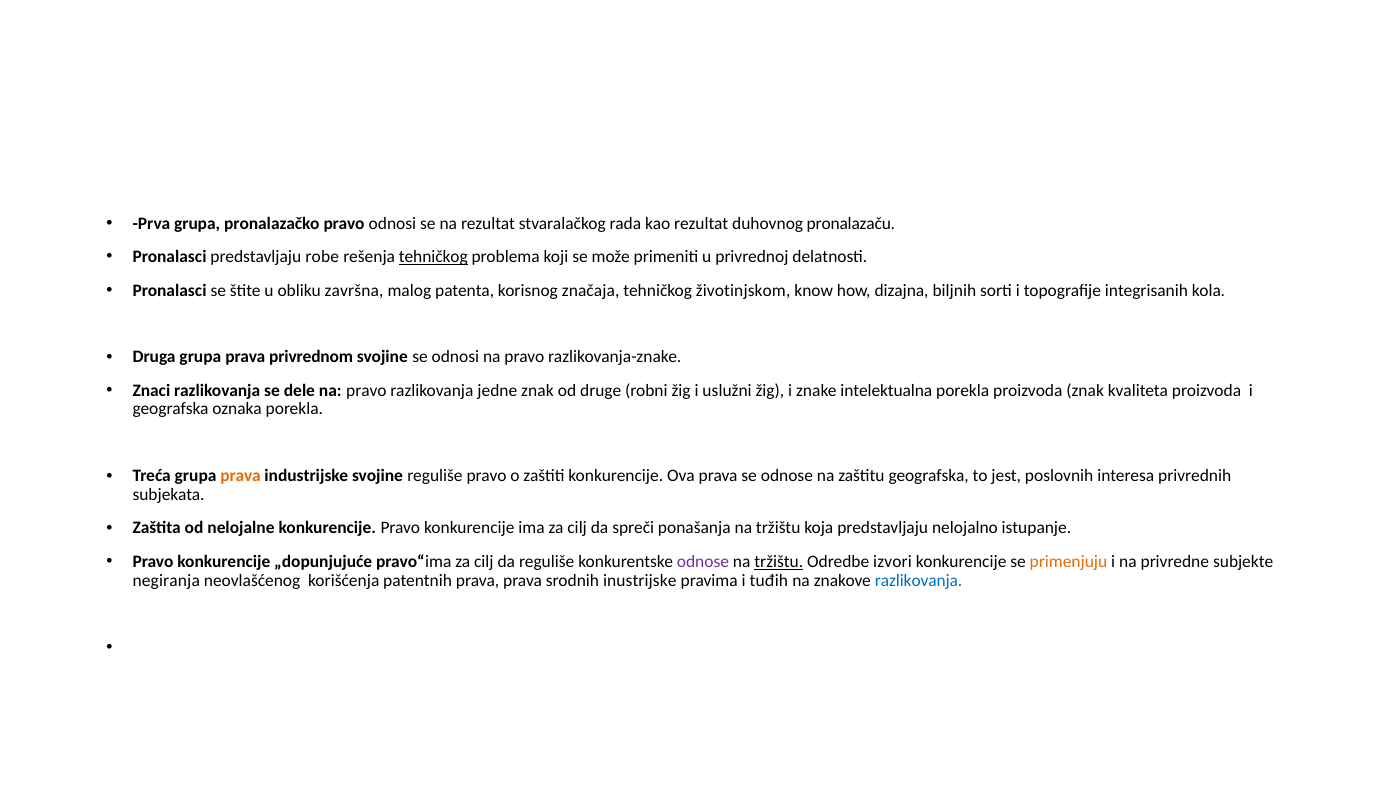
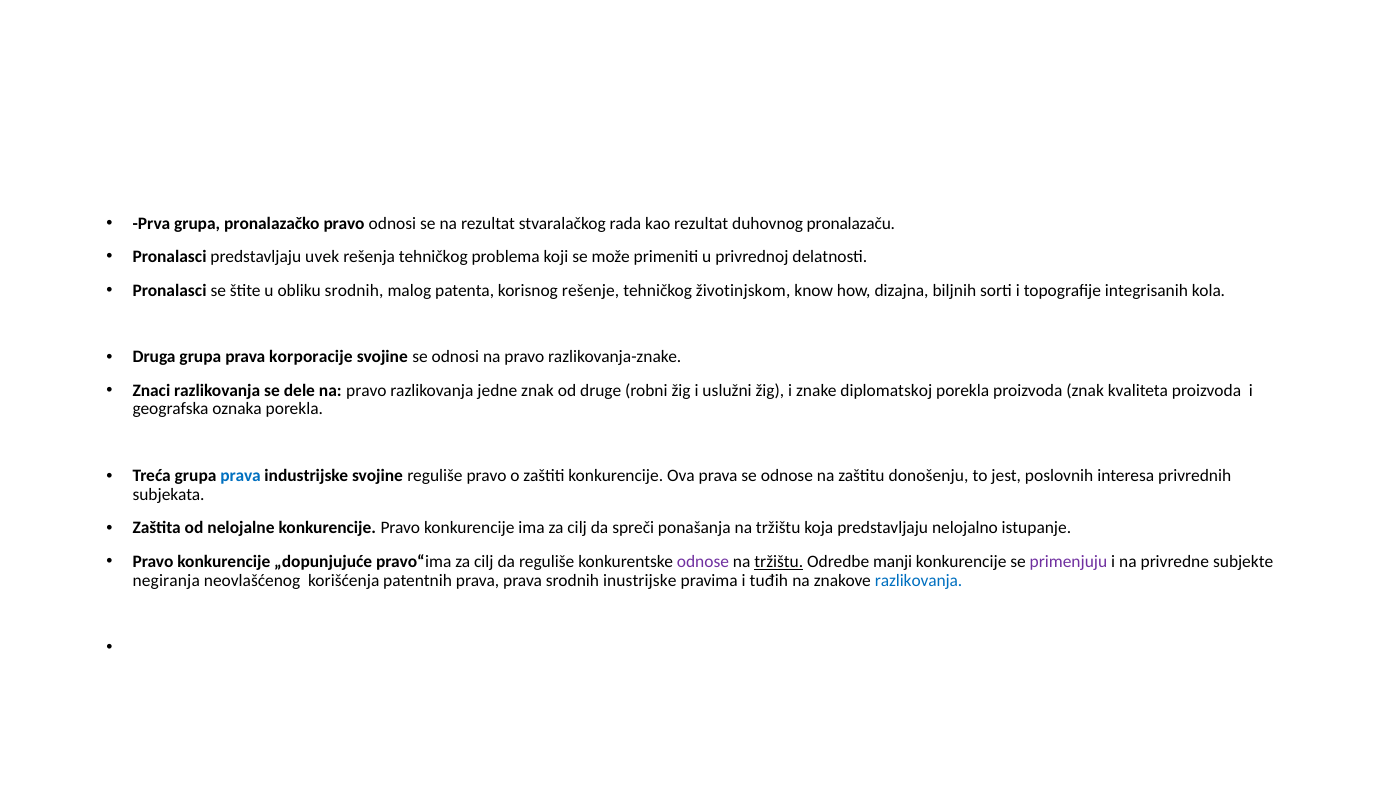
robe: robe -> uvek (322, 257)
tehničkog underline: present -> none (433, 257)
obliku završna: završna -> srodnih (354, 290)
značaja: značaja -> rešenje (591, 290)
privrednom: privrednom -> korporacije (311, 357)
intelektualna: intelektualna -> diplomatskoj (886, 391)
prava colour: orange -> blue (241, 476)
zaštitu geografska: geografska -> donošenju (929, 476)
izvori: izvori -> manji (893, 562)
primenjuju colour: orange -> purple (1068, 562)
